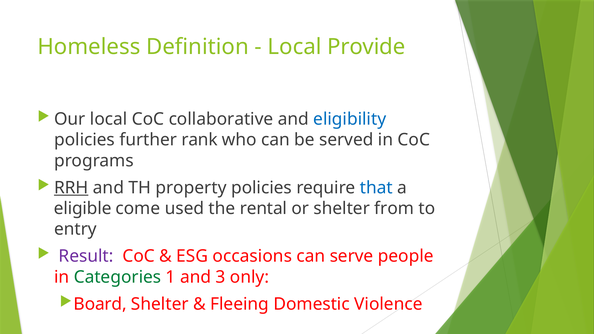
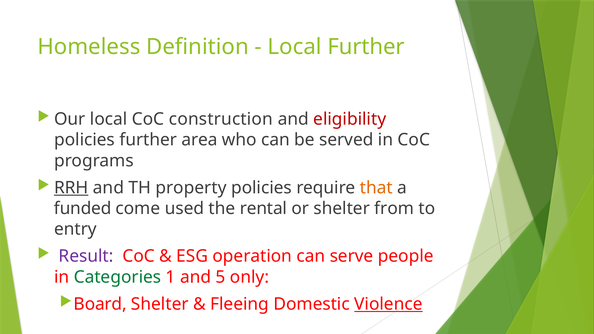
Local Provide: Provide -> Further (366, 47)
collaborative: collaborative -> construction (221, 119)
eligibility colour: blue -> red (350, 119)
rank: rank -> area (199, 140)
that colour: blue -> orange (376, 188)
eligible: eligible -> funded (83, 209)
occasions: occasions -> operation (252, 256)
3: 3 -> 5 (220, 277)
Violence underline: none -> present (388, 304)
